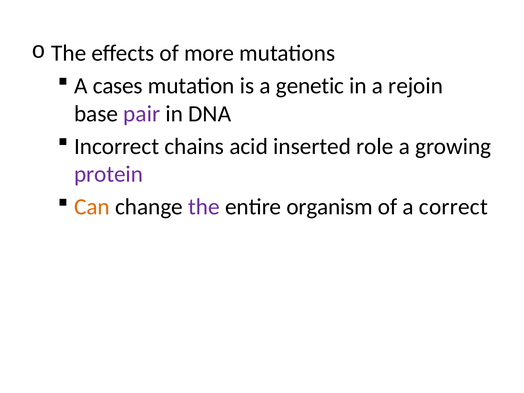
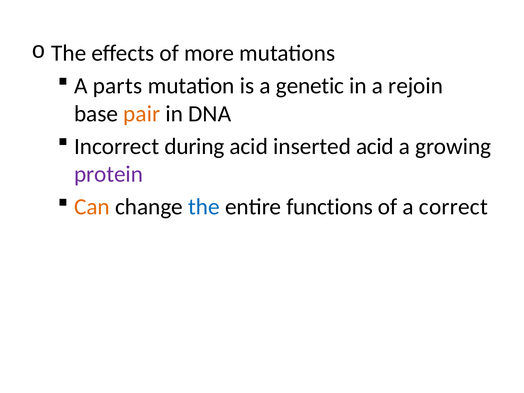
cases: cases -> parts (117, 86)
pair colour: purple -> orange (142, 114)
chains: chains -> during (194, 146)
inserted role: role -> acid (375, 146)
the colour: purple -> blue (204, 207)
organism: organism -> functions (330, 207)
